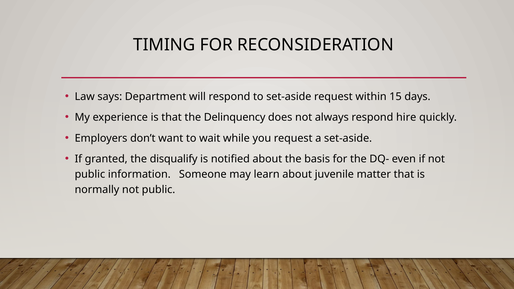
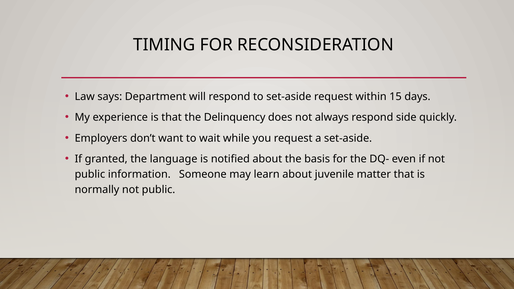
hire: hire -> side (406, 117)
disqualify: disqualify -> language (174, 159)
